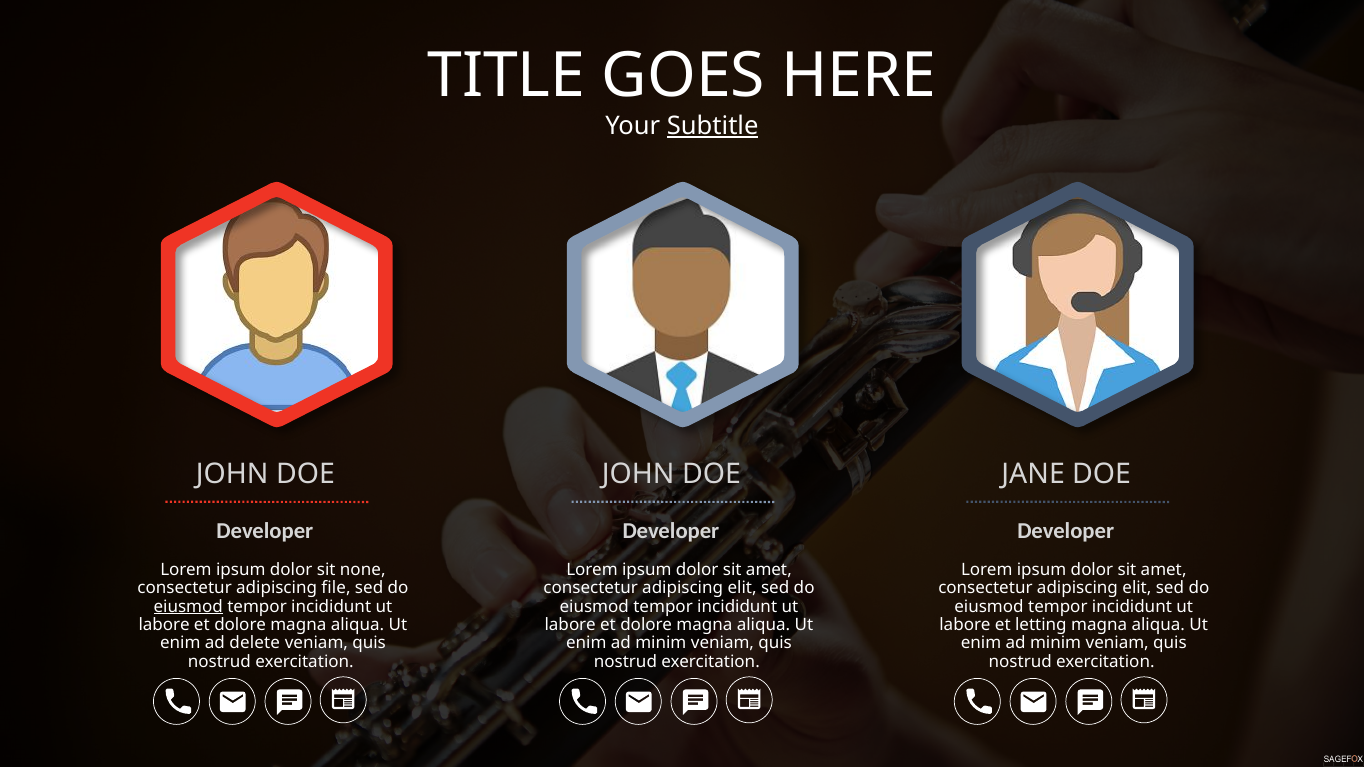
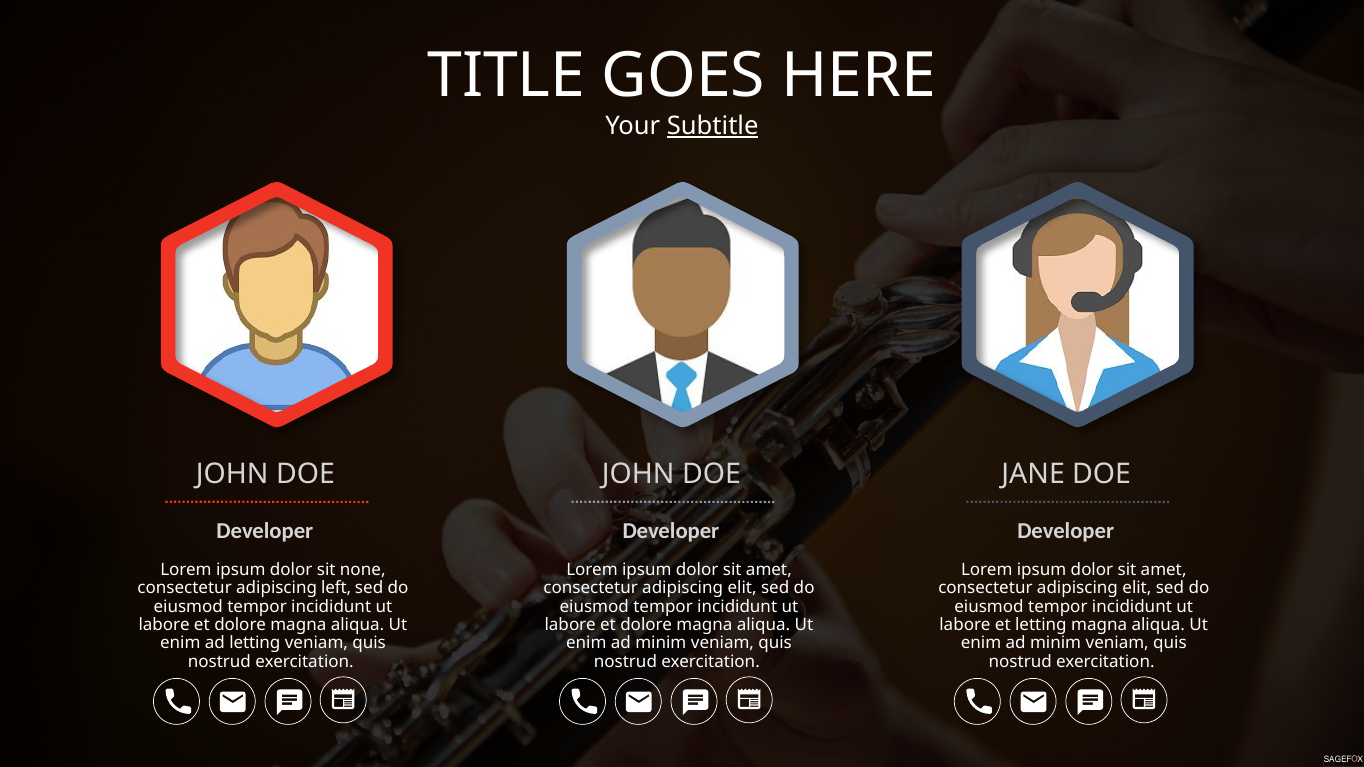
file: file -> left (336, 588)
eiusmod underline: present -> none (188, 607)
ad delete: delete -> letting (255, 644)
